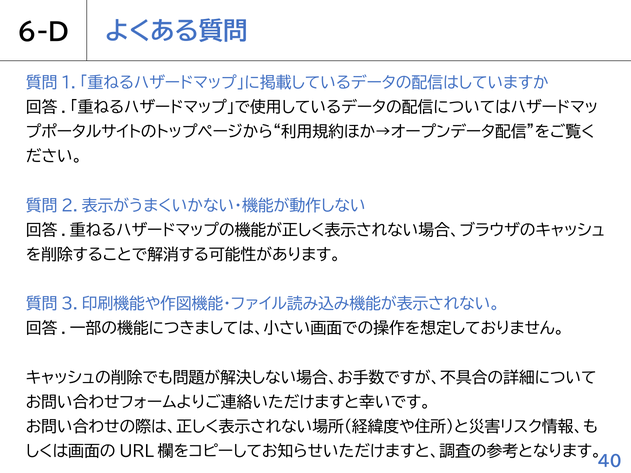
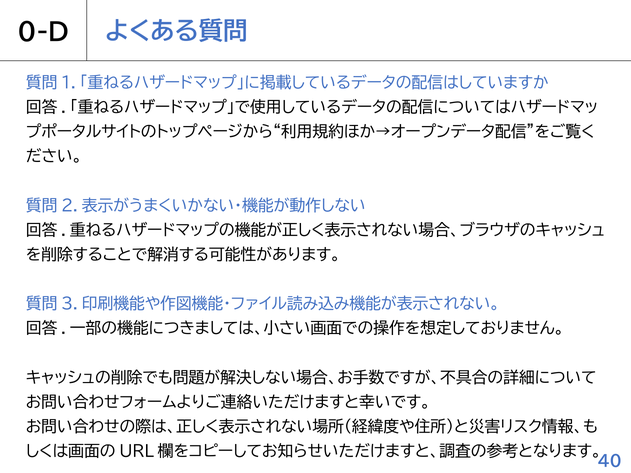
6-D: 6-D -> 0-D (44, 33)
